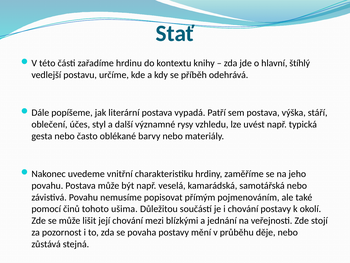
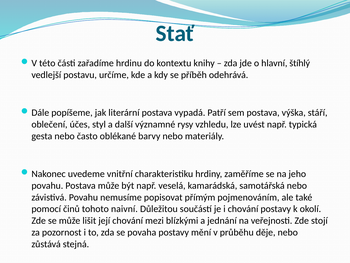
ušima: ušima -> naivní (124, 209)
